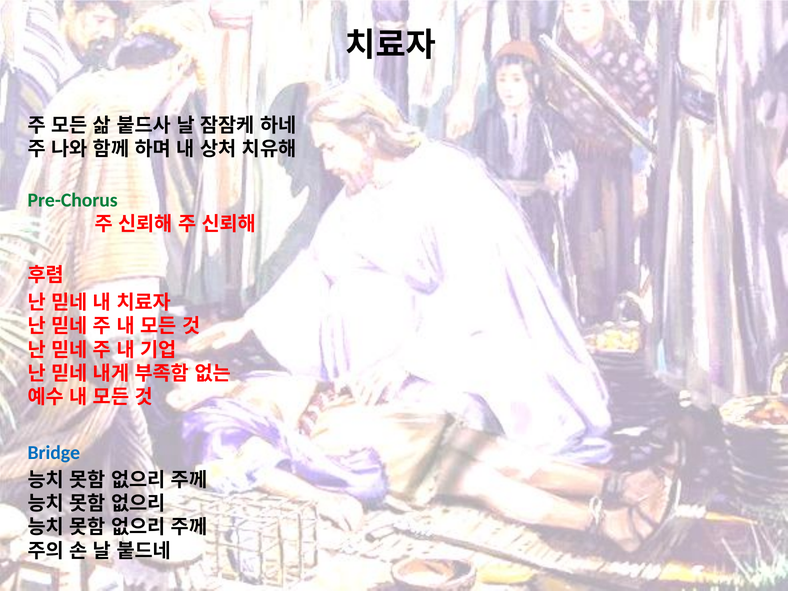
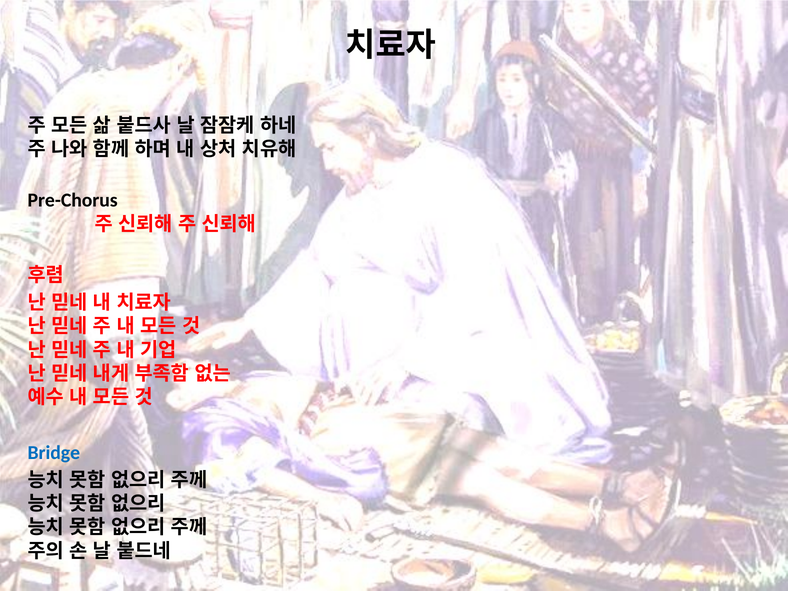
Pre-Chorus colour: green -> black (73, 200)
